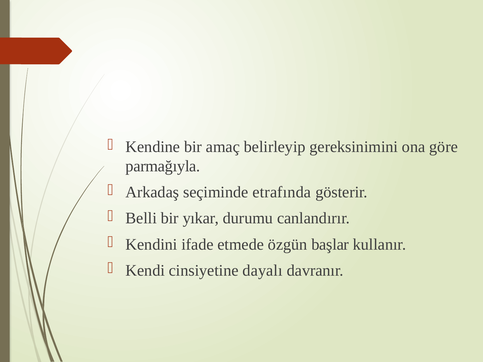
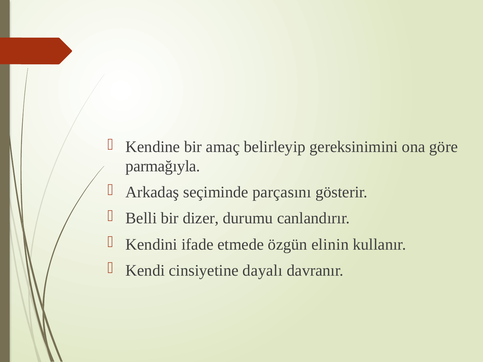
etrafında: etrafında -> parçasını (282, 192)
yıkar: yıkar -> dizer (201, 219)
başlar: başlar -> elinin (330, 245)
